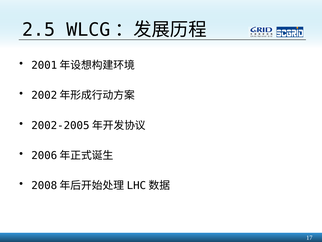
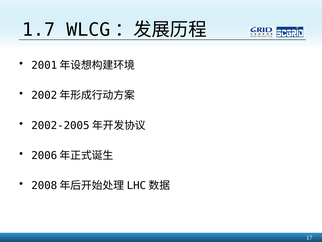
2.5: 2.5 -> 1.7 (39, 30)
